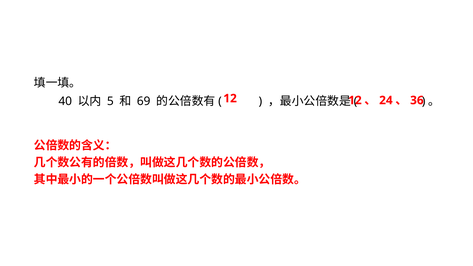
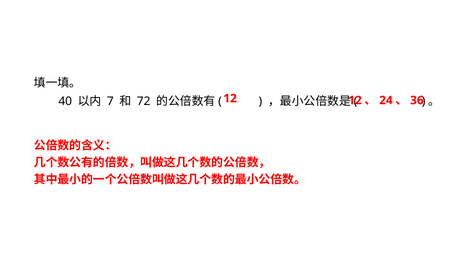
5: 5 -> 7 (110, 101)
69: 69 -> 72 (144, 101)
